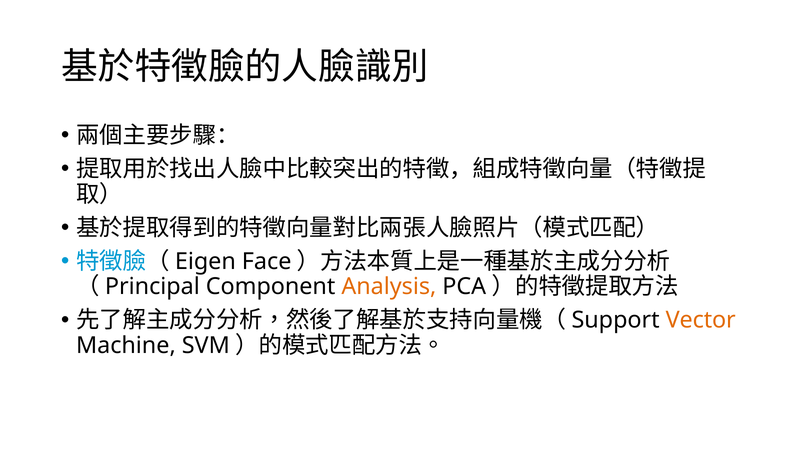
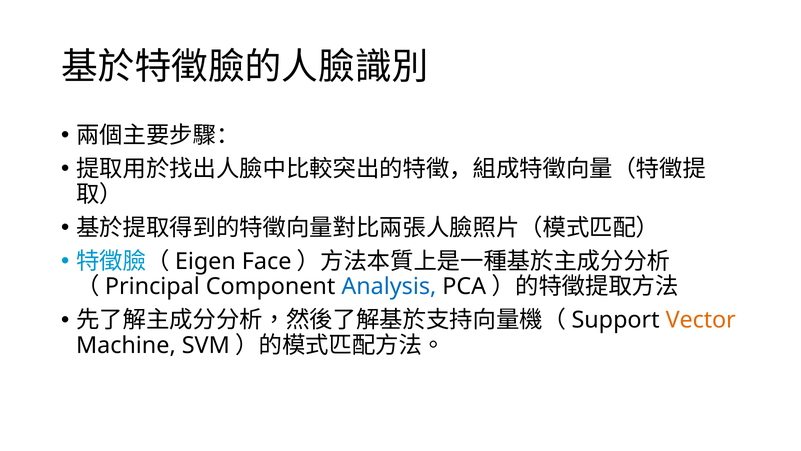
Analysis colour: orange -> blue (389, 286)
